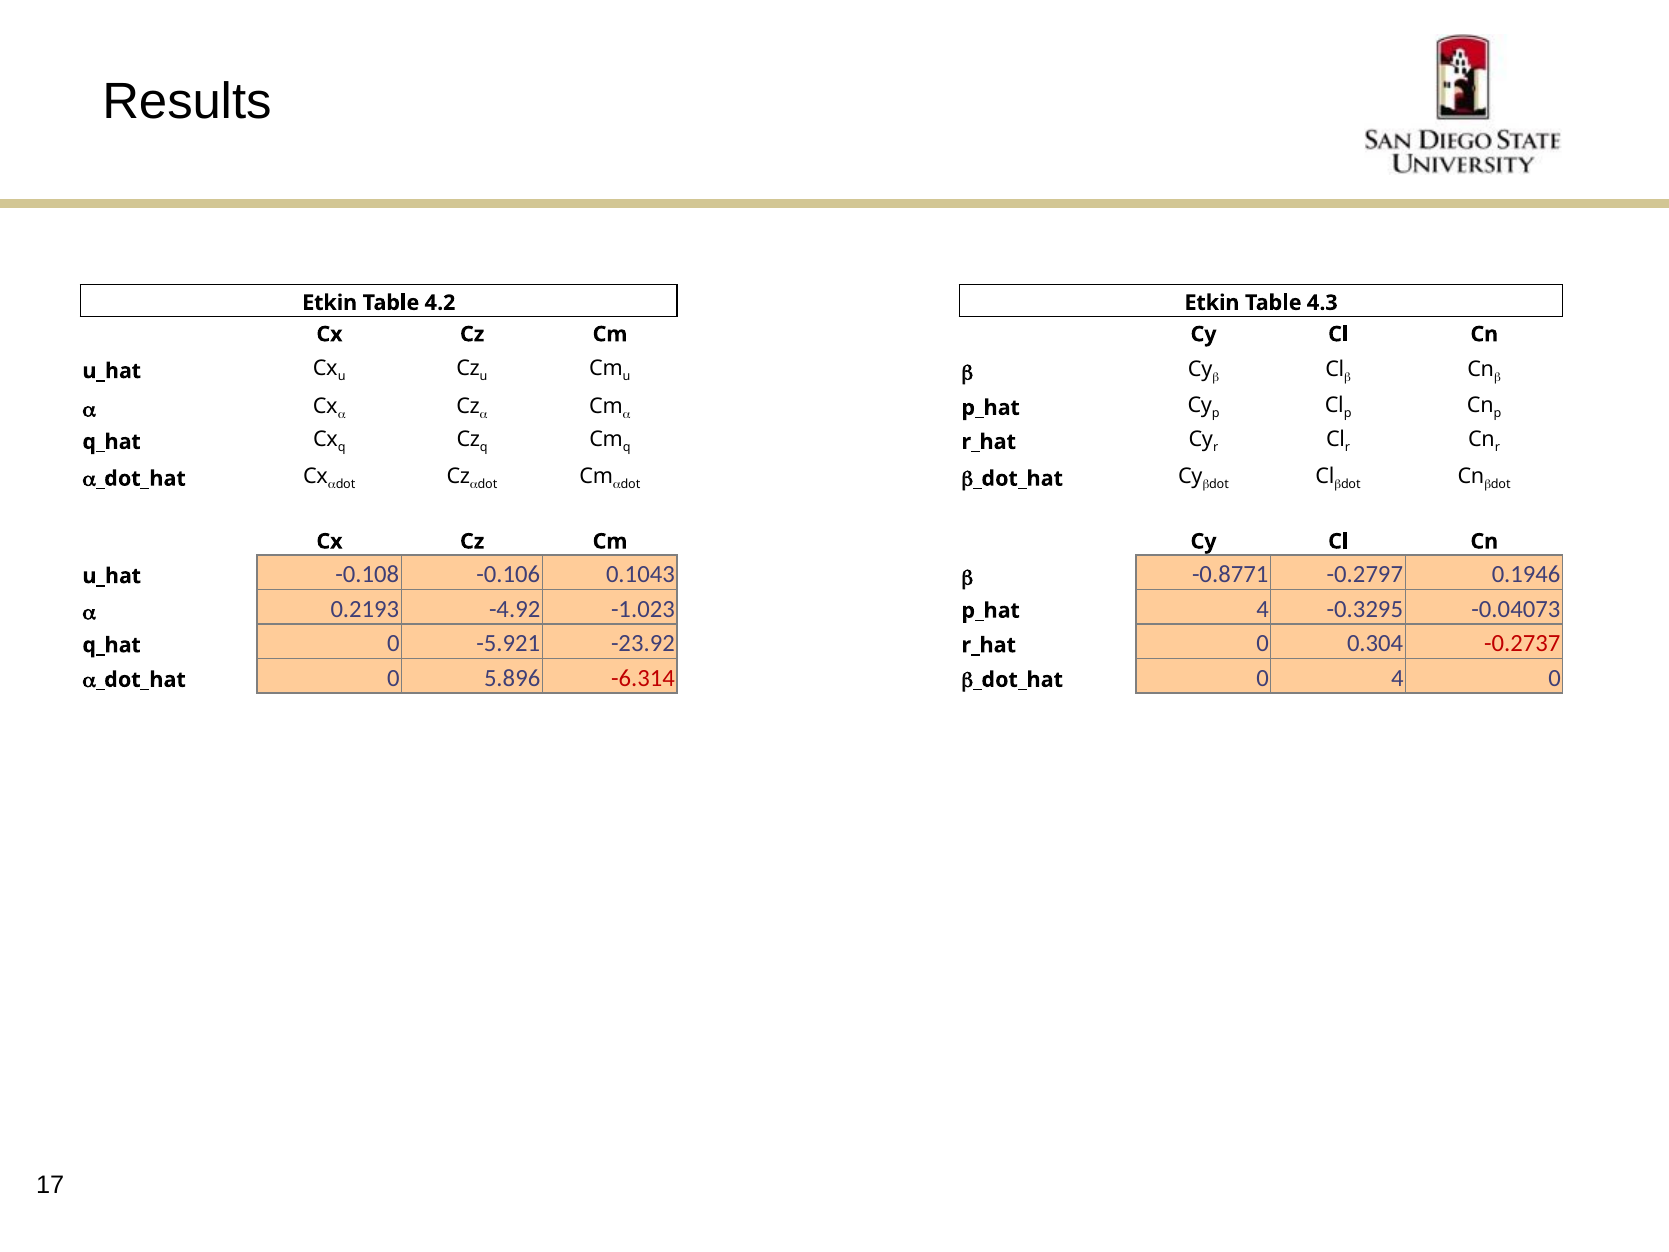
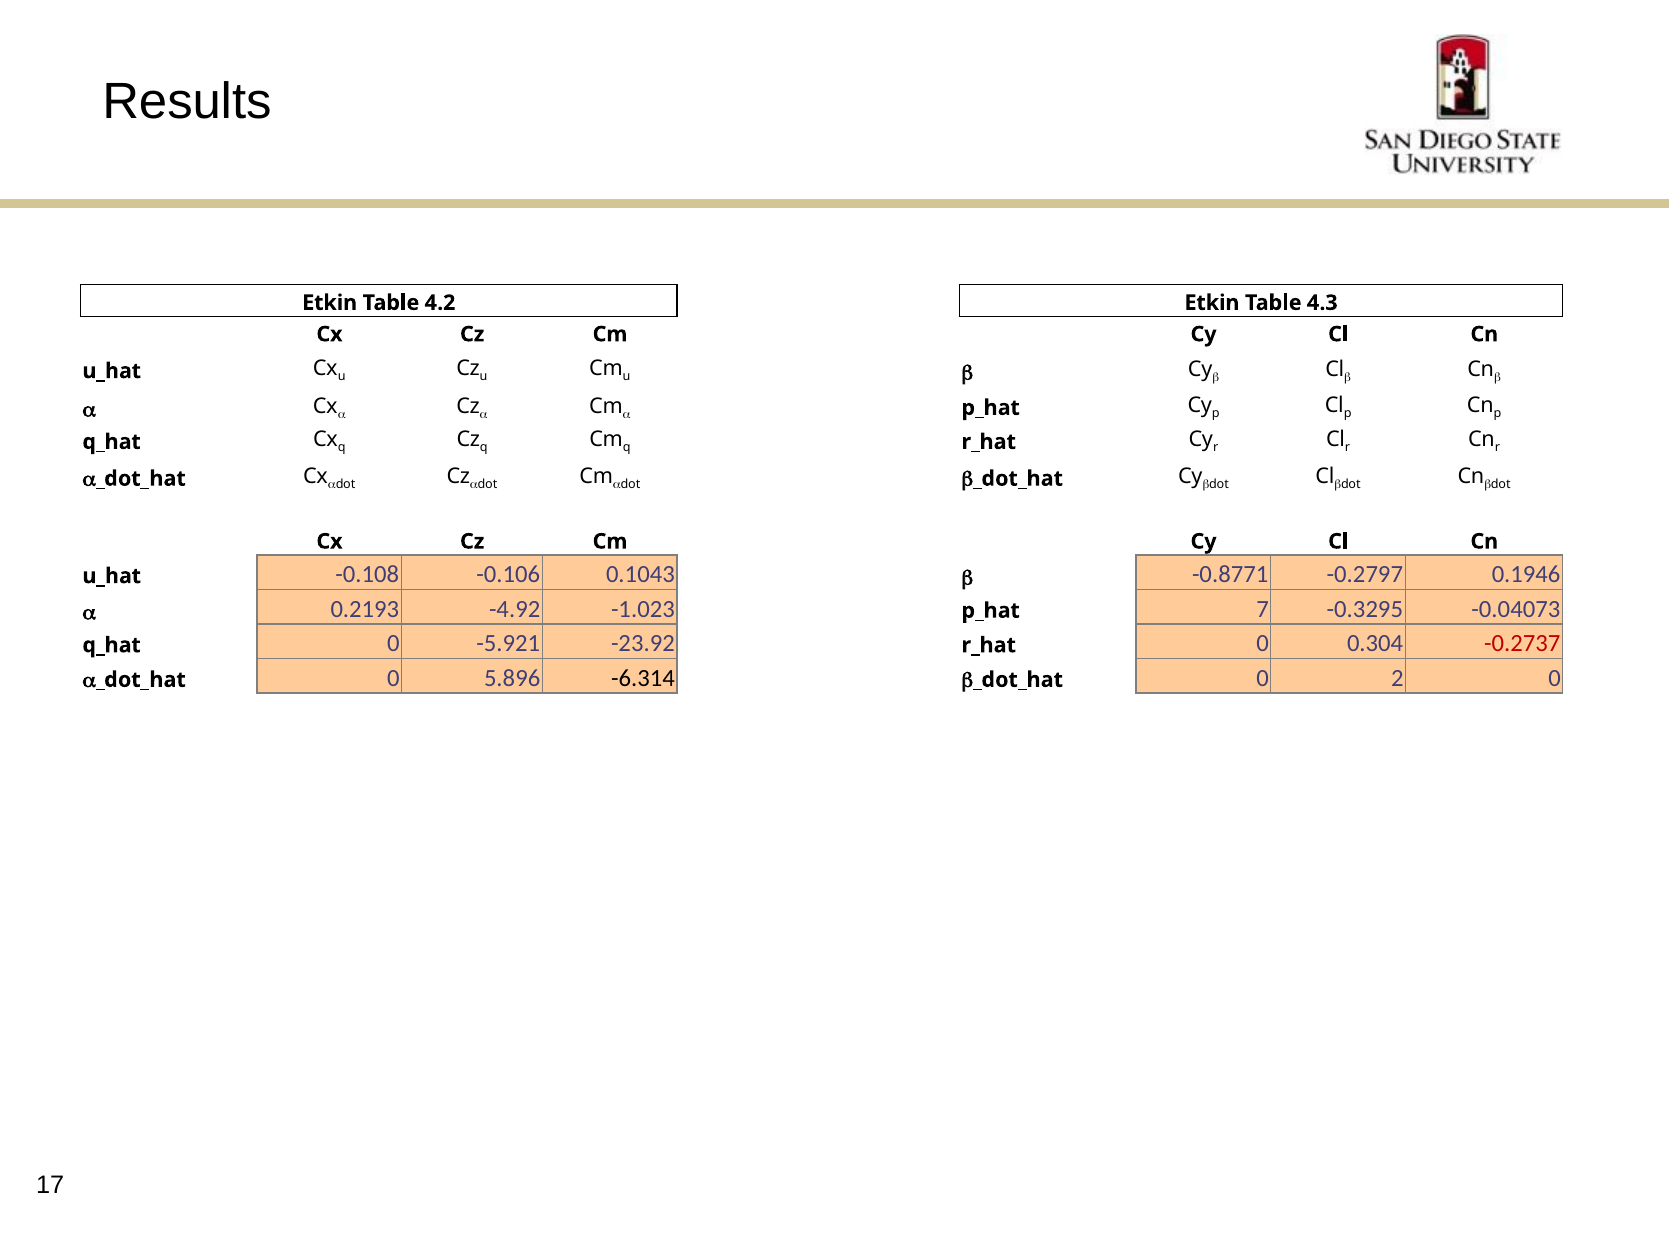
4: 4 -> 7 (1263, 609)
-6.314 colour: red -> black (643, 678)
0 4: 4 -> 2 (1397, 678)
